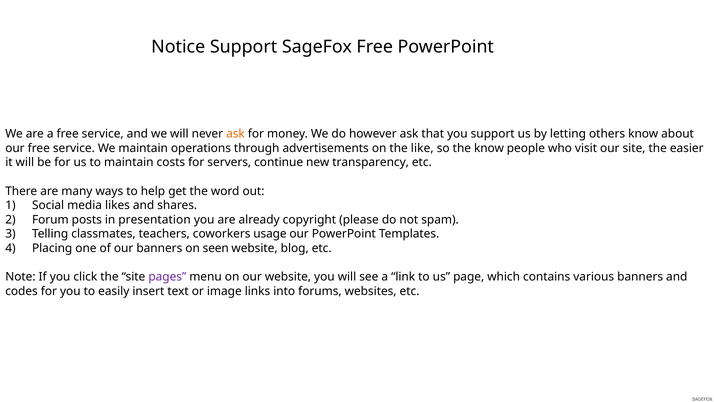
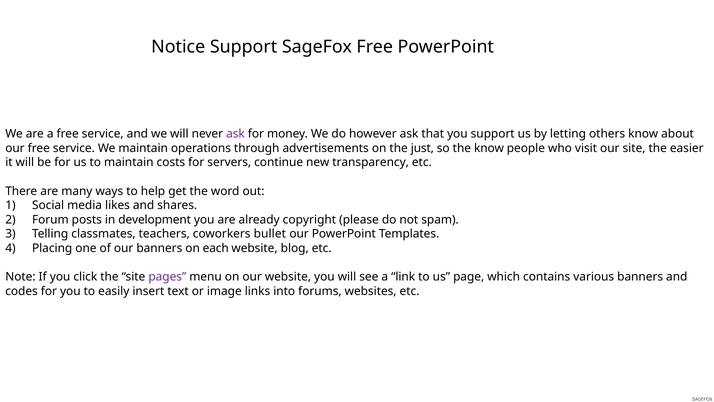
ask colour: orange -> purple (235, 134)
like: like -> just (422, 148)
presentation: presentation -> development (155, 219)
usage: usage -> bullet (270, 234)
seen: seen -> each (216, 248)
